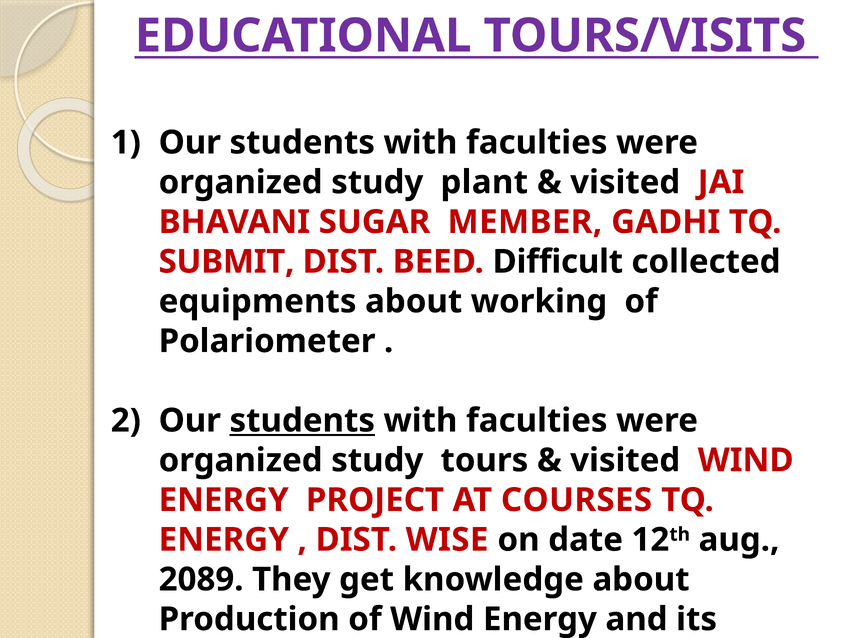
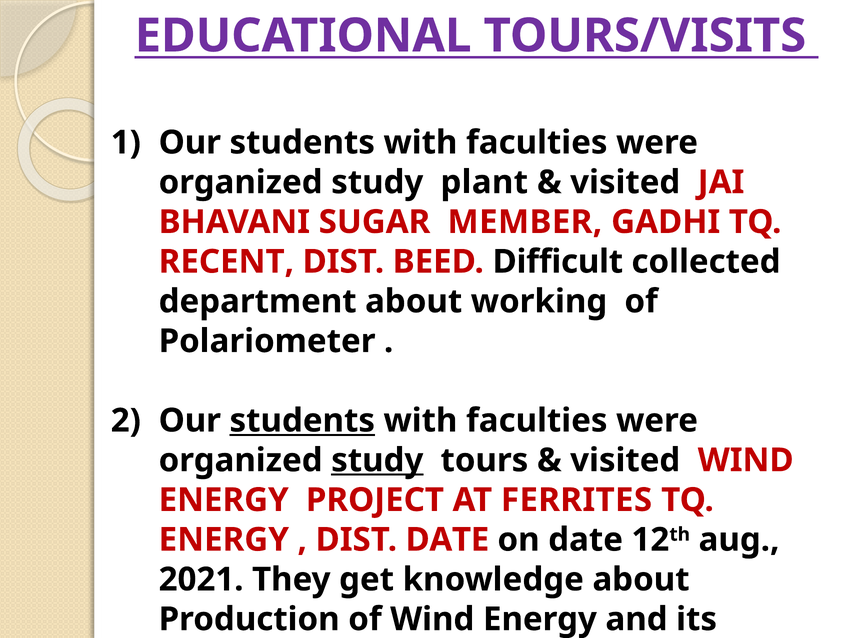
SUBMIT: SUBMIT -> RECENT (226, 262)
equipments: equipments -> department (258, 302)
study underline: none -> present (377, 461)
COURSES: COURSES -> FERRITES (576, 500)
DIST WISE: WISE -> DATE (447, 540)
2089: 2089 -> 2021 (201, 580)
